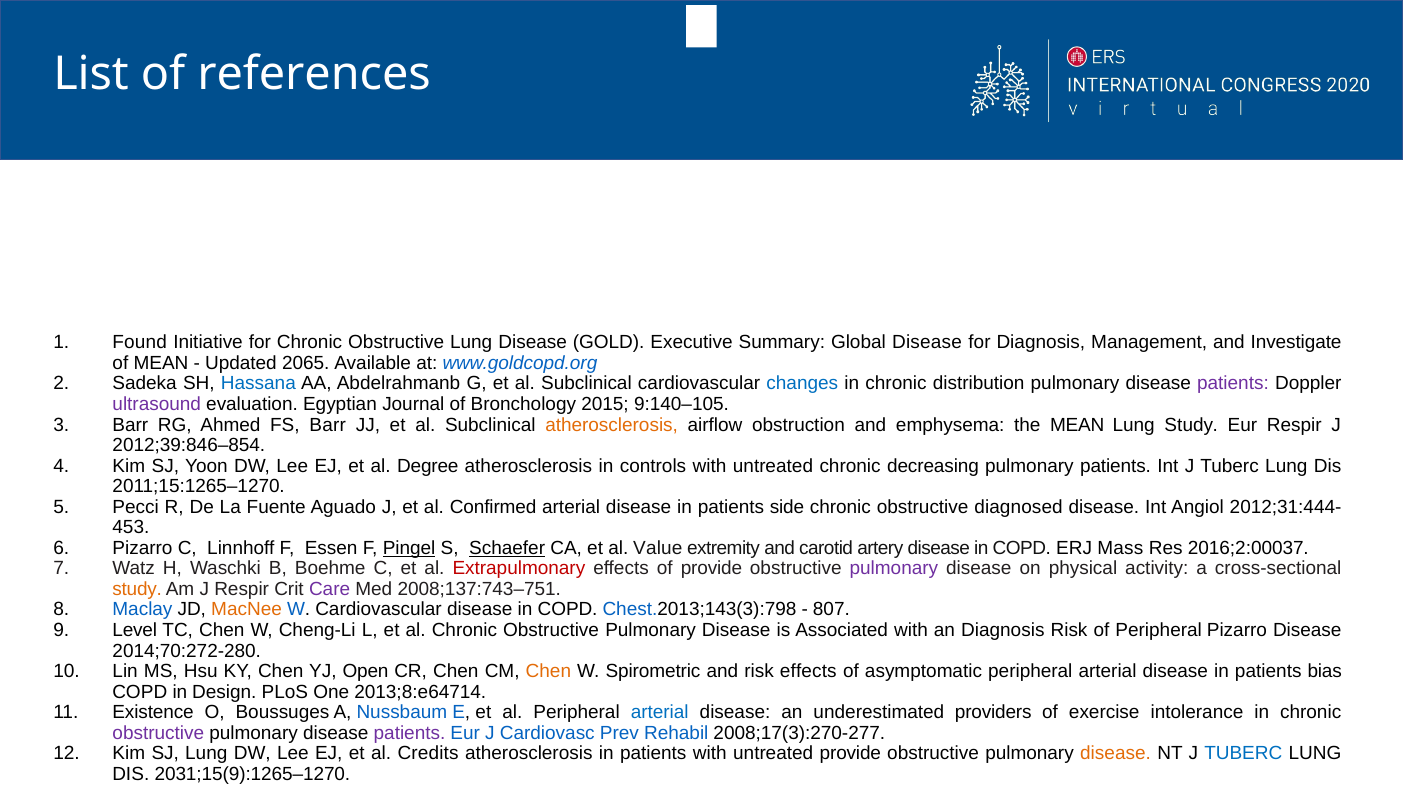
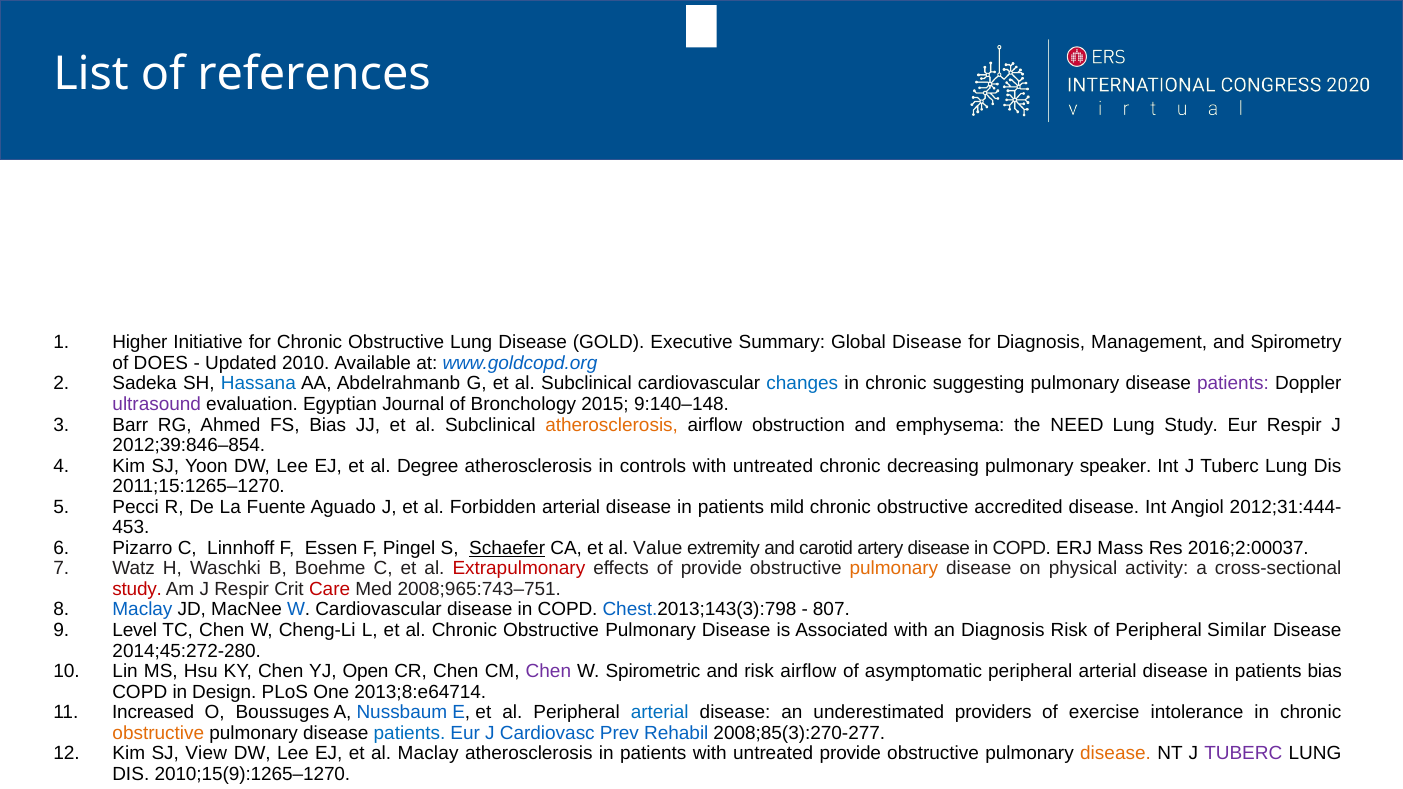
Found: Found -> Higher (140, 343)
Investigate: Investigate -> Spirometry (1296, 343)
of MEAN: MEAN -> DOES (161, 363)
2065: 2065 -> 2010 (306, 363)
distribution: distribution -> suggesting (979, 384)
9:140–105: 9:140–105 -> 9:140–148 (682, 404)
FS Barr: Barr -> Bias (328, 425)
the MEAN: MEAN -> NEED (1077, 425)
pulmonary patients: patients -> speaker (1116, 466)
Confirmed: Confirmed -> Forbidden (493, 507)
side: side -> mild (787, 507)
diagnosed: diagnosed -> accredited (1019, 507)
Pingel underline: present -> none (409, 548)
pulmonary colour: purple -> orange (894, 569)
study colour: orange -> red (137, 589)
Care colour: purple -> red (330, 589)
2008;137:743–751: 2008;137:743–751 -> 2008;965:743–751 (479, 589)
MacNee colour: orange -> black (247, 610)
Peripheral Pizarro: Pizarro -> Similar (1237, 630)
2014;70:272-280: 2014;70:272-280 -> 2014;45:272-280 (187, 651)
Chen colour: orange -> purple (548, 671)
risk effects: effects -> airflow (808, 671)
Existence: Existence -> Increased (153, 713)
obstructive colour: purple -> orange (158, 733)
patients colour: purple -> blue (410, 733)
2008;17(3):270-277: 2008;17(3):270-277 -> 2008;85(3):270-277 (799, 733)
SJ Lung: Lung -> View (206, 754)
al Credits: Credits -> Maclay (428, 754)
TUBERC colour: blue -> purple (1243, 754)
2031;15(9):1265–1270: 2031;15(9):1265–1270 -> 2010;15(9):1265–1270 (252, 774)
